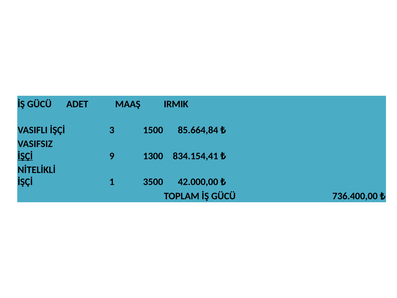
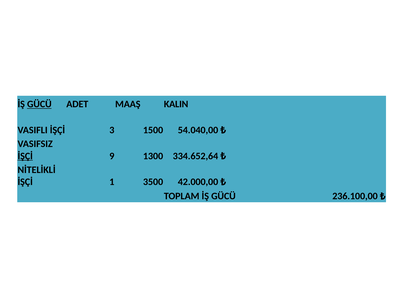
GÜCÜ underline: none -> present (39, 104)
IRMIK: IRMIK -> KALIN (176, 104)
85.664,84: 85.664,84 -> 54.040,00 (198, 130)
834.154,41: 834.154,41 -> 334.652,64 (195, 156)
736.400,00: 736.400,00 -> 236.100,00 (355, 196)
